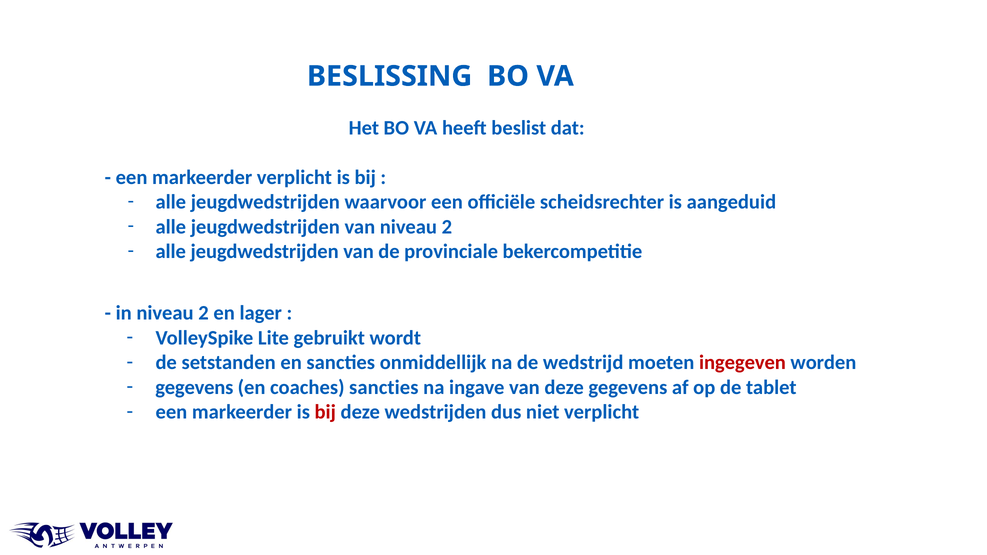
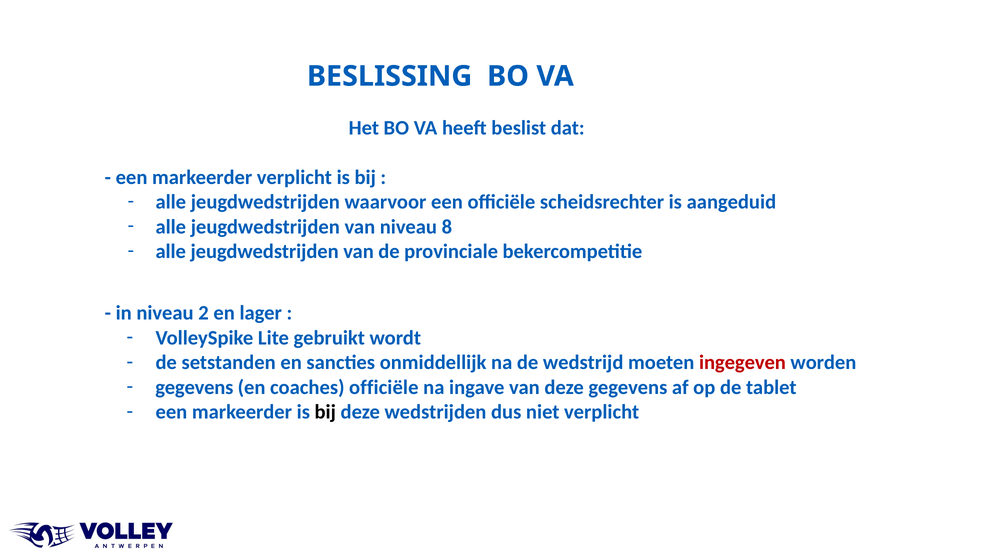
van niveau 2: 2 -> 8 (447, 227)
coaches sancties: sancties -> officiële (384, 387)
bij colour: red -> black (325, 412)
